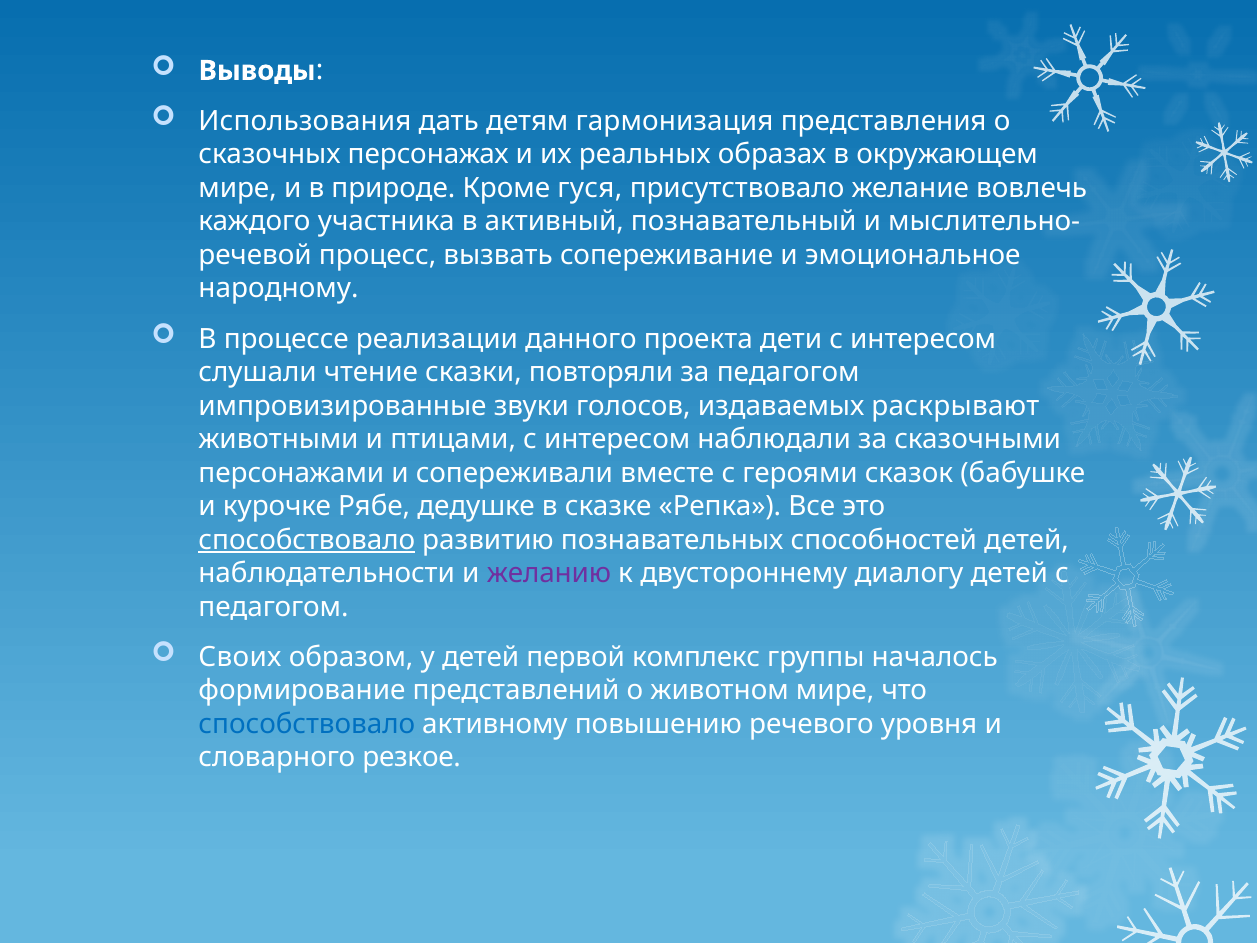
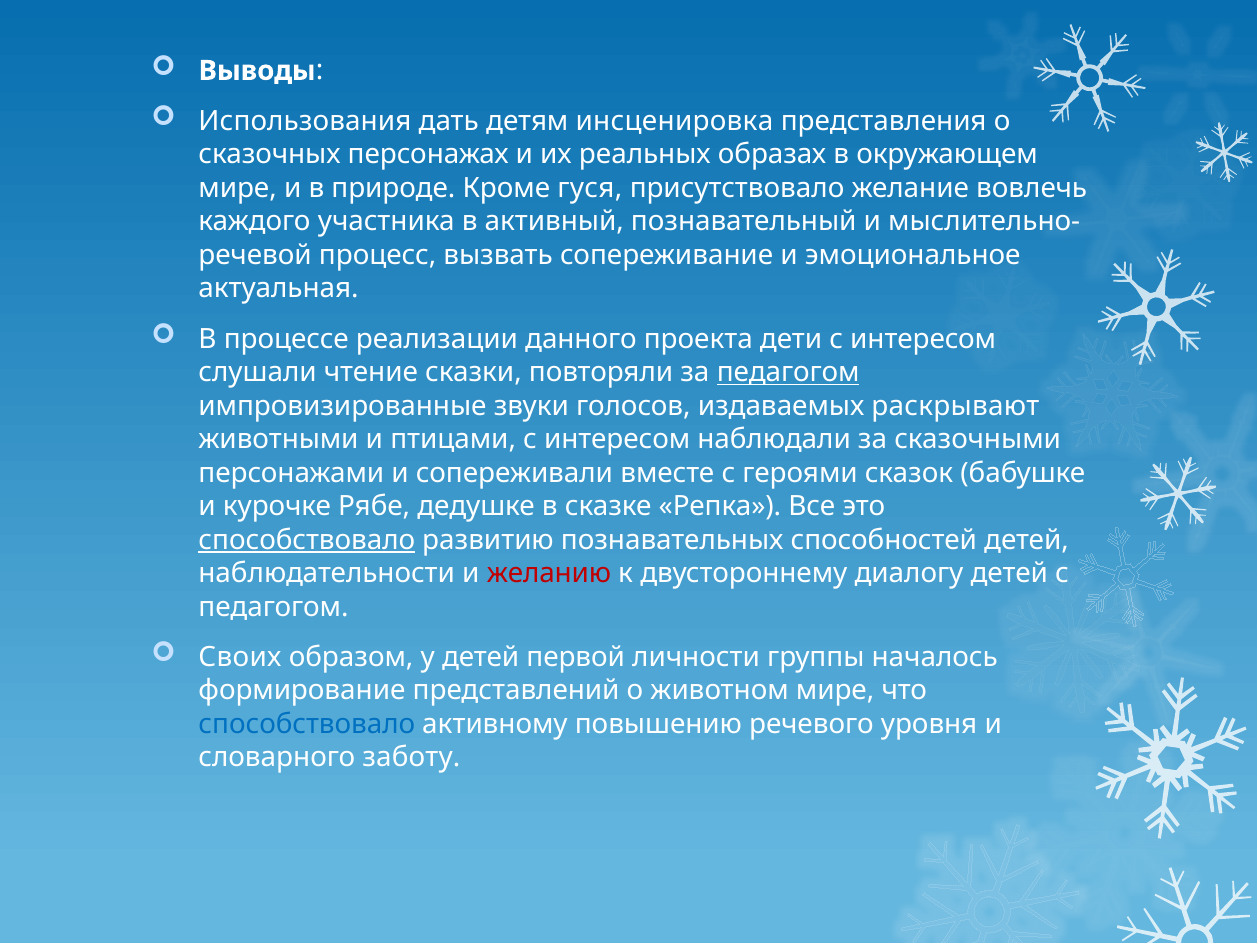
гармонизация: гармонизация -> инсценировка (674, 121)
народному: народному -> актуальная (279, 288)
педагогом underline: none -> present (788, 372)
желанию colour: purple -> red (549, 573)
комплекс: комплекс -> личности (696, 657)
резкое: резкое -> заботу (411, 758)
